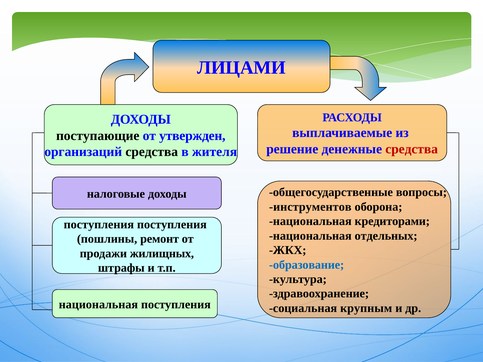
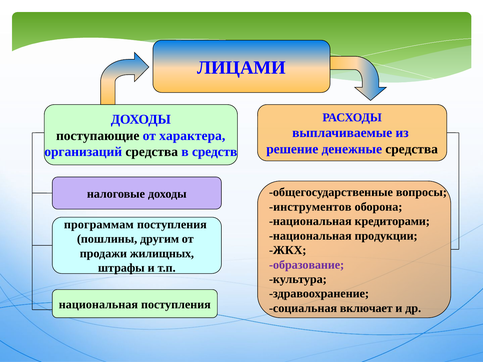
утвержден: утвержден -> характера (192, 136)
средства colour: red -> black (412, 149)
жителя: жителя -> средств (215, 152)
поступления: поступления -> программам (99, 225)
отдельных: отдельных -> продукции (386, 236)
ремонт: ремонт -> другим (160, 239)
образование colour: blue -> purple (307, 265)
крупным: крупным -> включает (366, 308)
